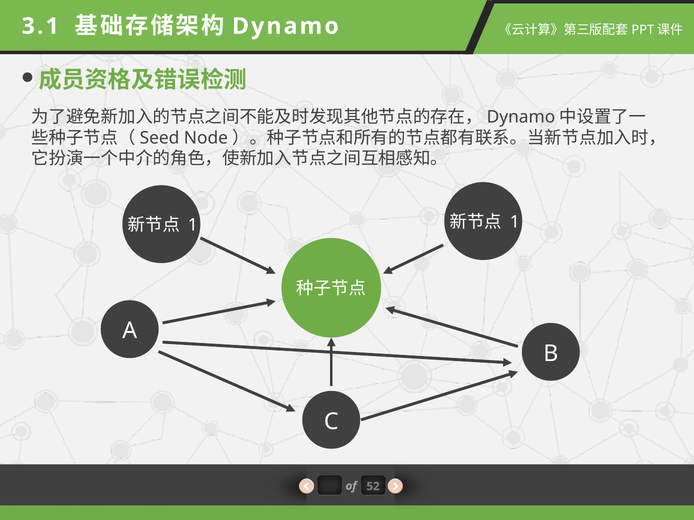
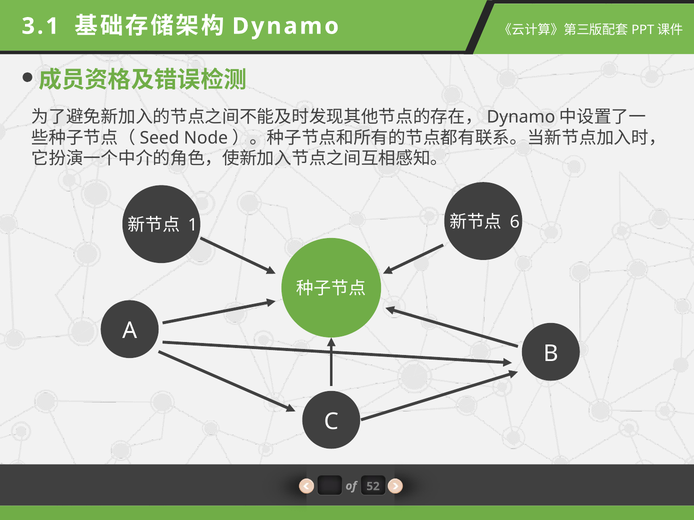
1: 1 -> 6 (515, 222)
